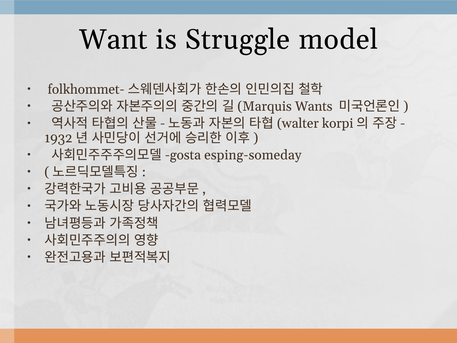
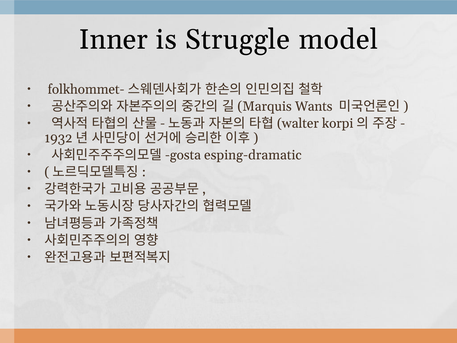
Want: Want -> Inner (113, 40)
esping-someday: esping-someday -> esping-dramatic (253, 155)
